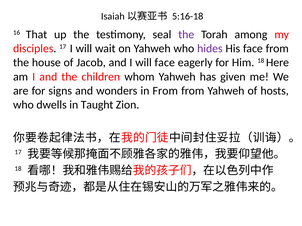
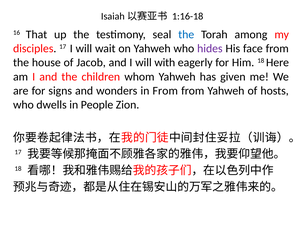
5:16-18: 5:16-18 -> 1:16-18 (188, 16)
the colour: purple -> blue (186, 35)
will face: face -> with (165, 63)
Taught: Taught -> People (97, 105)
